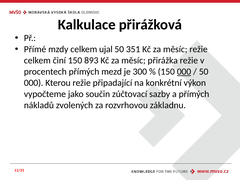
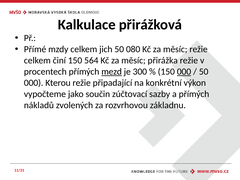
ujal: ujal -> jich (106, 49)
351: 351 -> 080 (133, 49)
893: 893 -> 564 (91, 60)
mezd underline: none -> present (112, 72)
